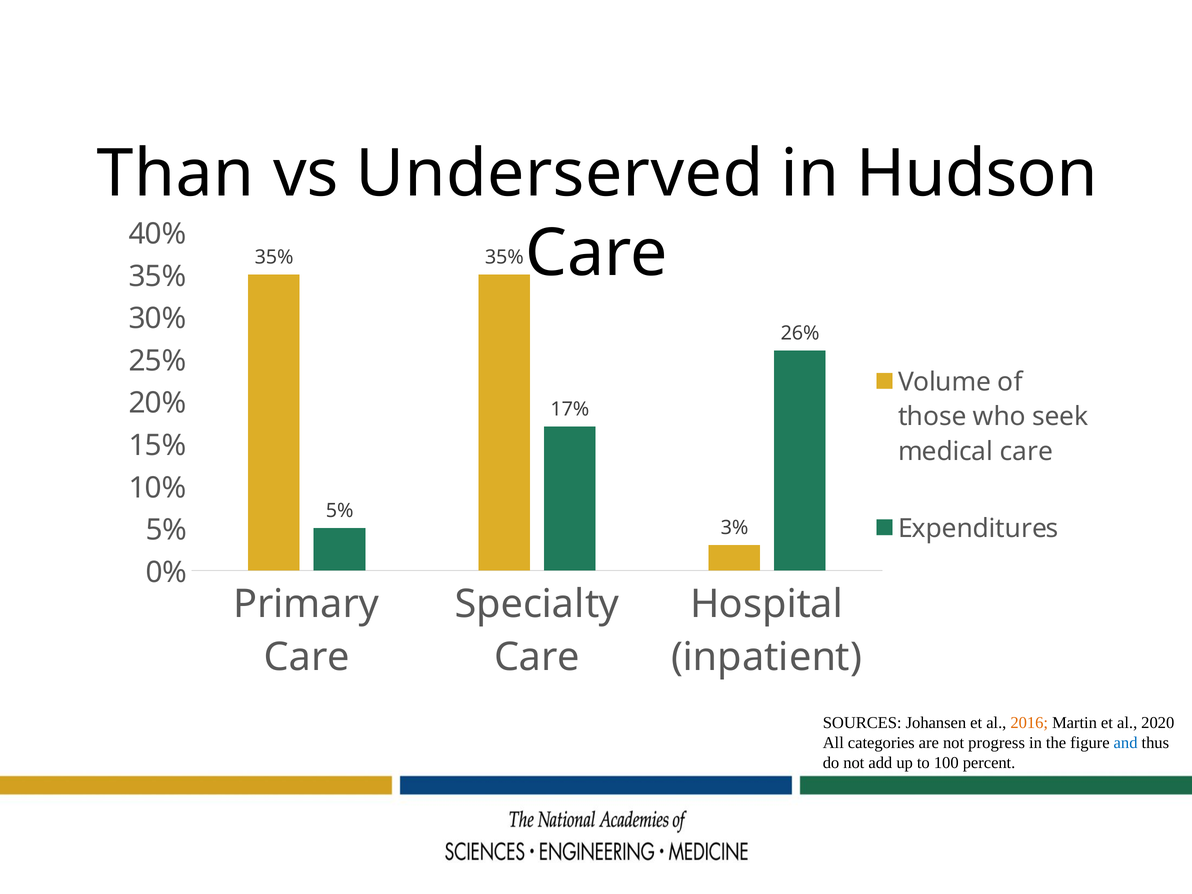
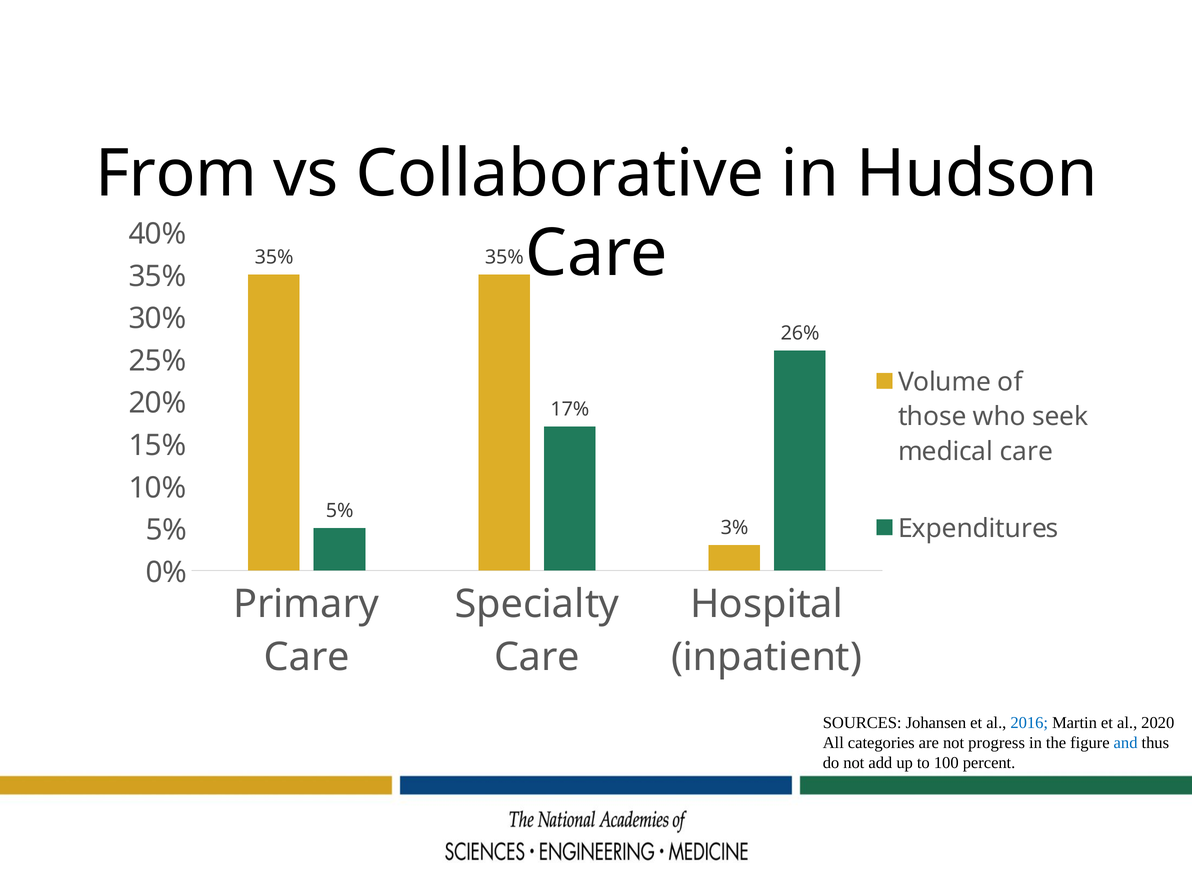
Than: Than -> From (176, 174)
Underserved: Underserved -> Collaborative (560, 174)
2016 colour: orange -> blue (1029, 723)
